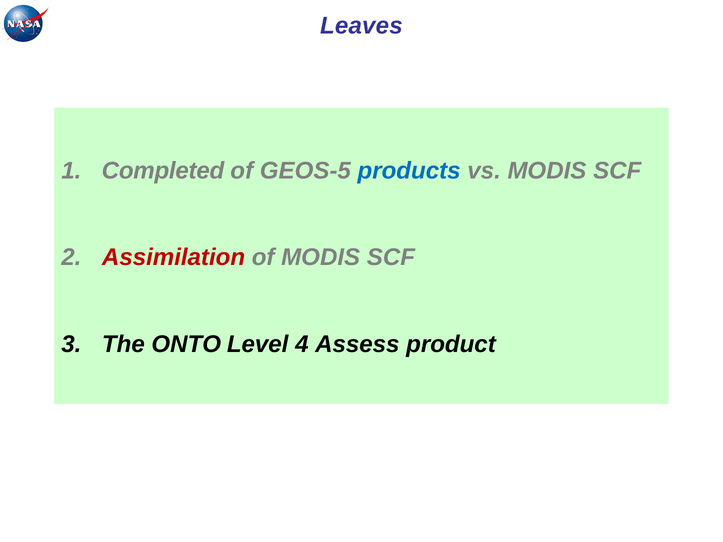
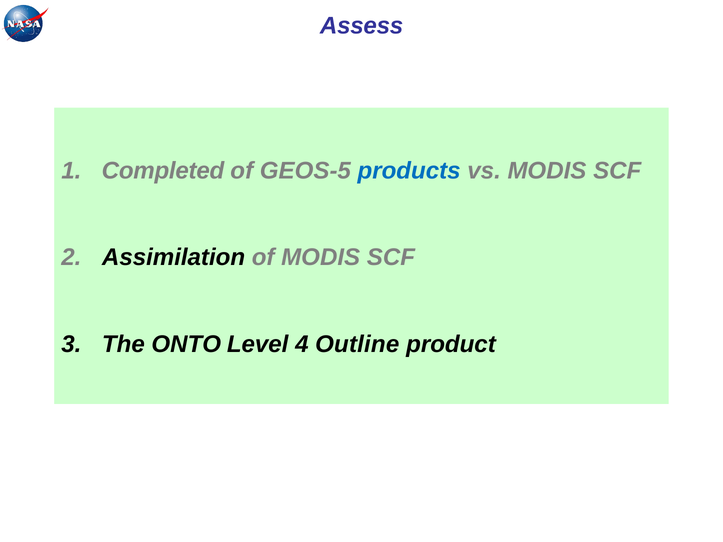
Leaves: Leaves -> Assess (362, 26)
Assimilation colour: red -> black (174, 258)
Assess: Assess -> Outline (357, 344)
